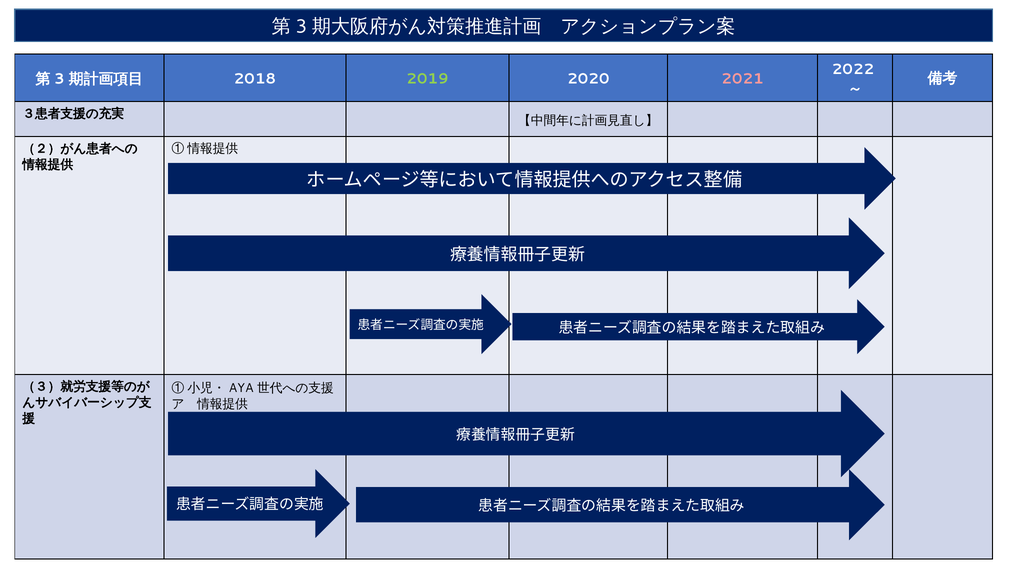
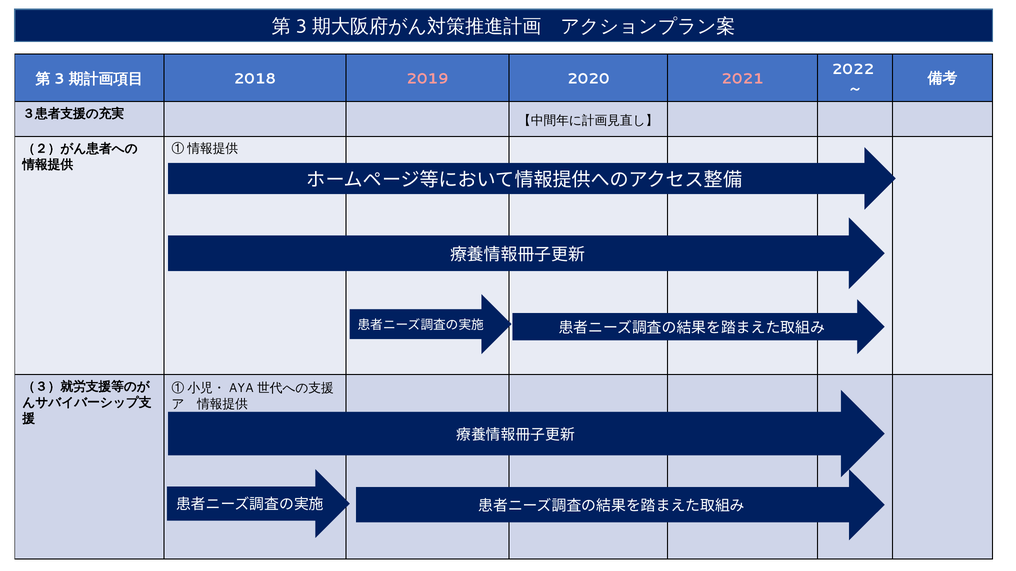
2019 colour: light green -> pink (427, 79)
